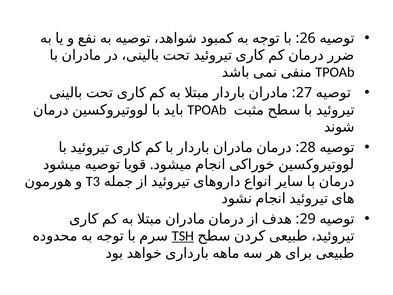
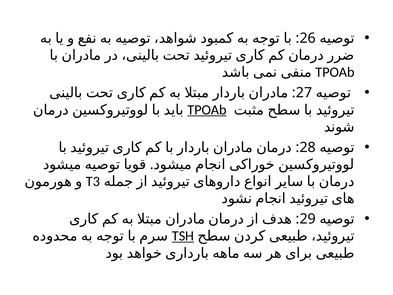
TPOAb underline: none -> present (207, 110)
